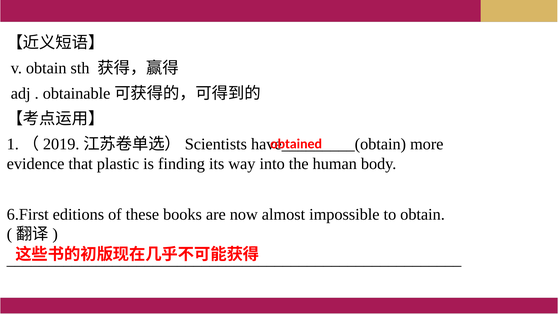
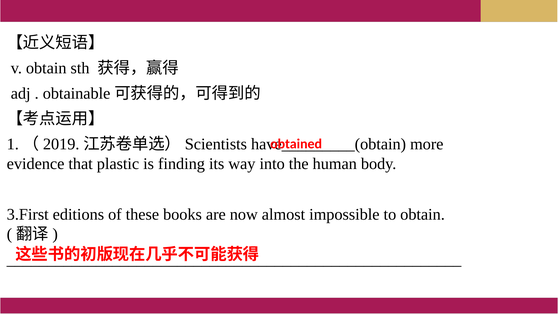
6.First: 6.First -> 3.First (28, 214)
